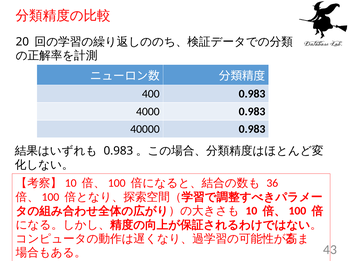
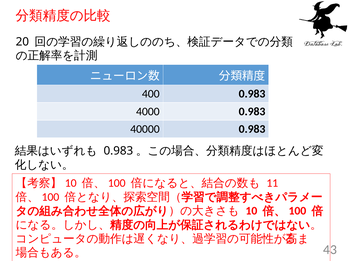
36: 36 -> 11 (272, 183)
